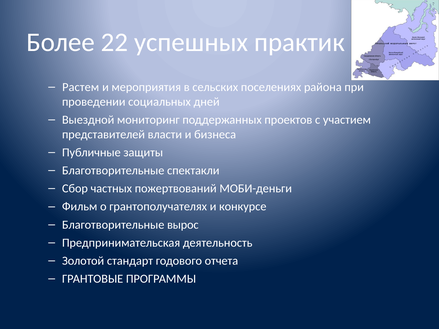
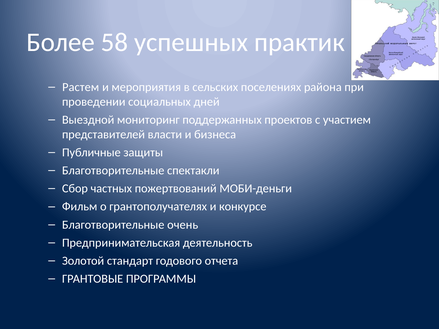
22: 22 -> 58 (114, 42)
вырос: вырос -> очень (183, 225)
